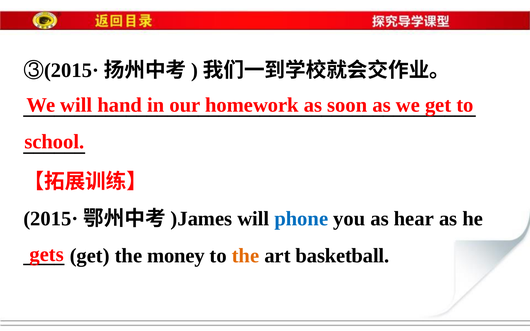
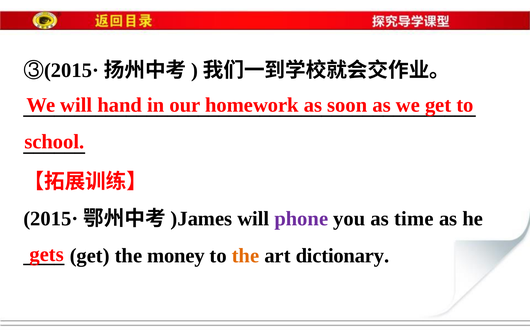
phone colour: blue -> purple (301, 219)
hear: hear -> time (414, 219)
basketball: basketball -> dictionary (342, 256)
